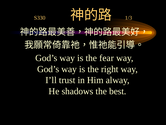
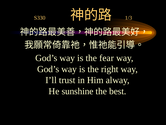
shadows: shadows -> sunshine (78, 91)
